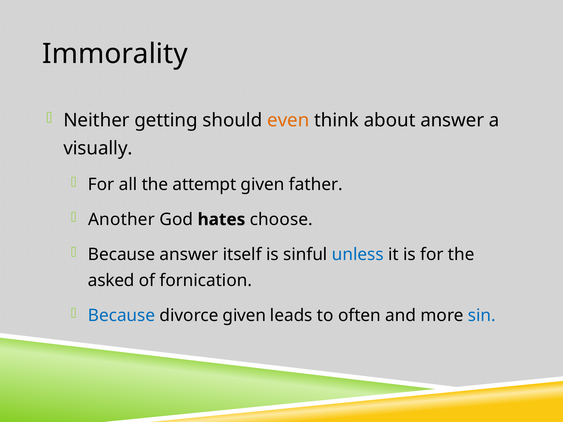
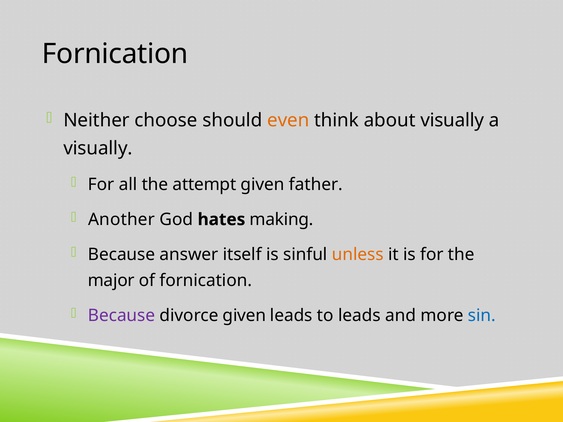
Immorality: Immorality -> Fornication (115, 54)
getting: getting -> choose (166, 120)
about answer: answer -> visually (452, 120)
choose: choose -> making (281, 220)
unless colour: blue -> orange (358, 255)
asked: asked -> major (111, 281)
Because colour: blue -> purple (122, 316)
to often: often -> leads (359, 316)
